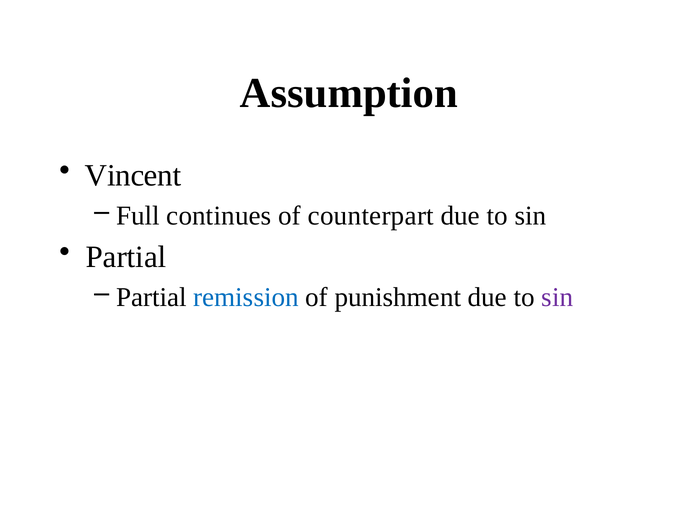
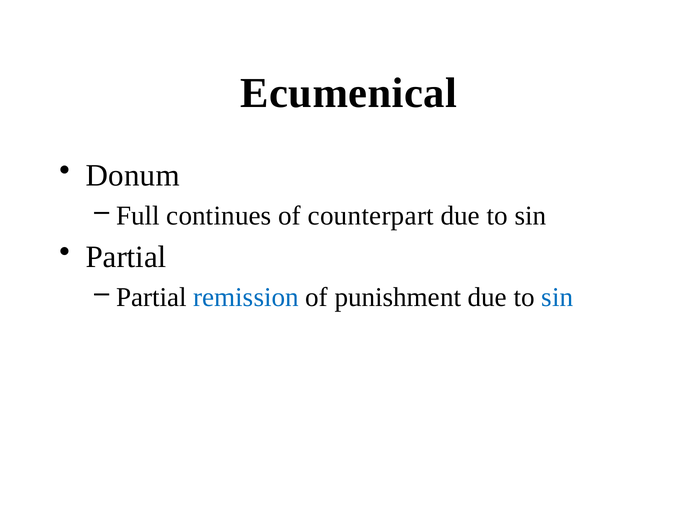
Assumption: Assumption -> Ecumenical (349, 93)
Vincent: Vincent -> Donum (133, 176)
sin colour: purple -> blue (557, 297)
